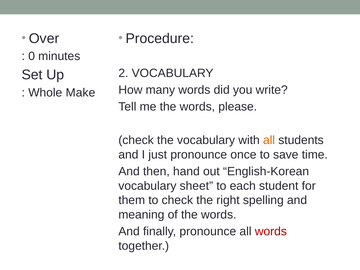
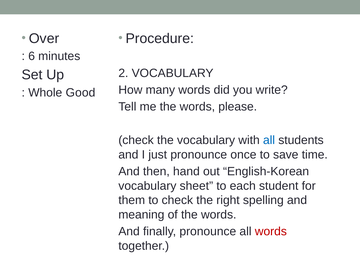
0: 0 -> 6 (32, 56)
Make: Make -> Good (81, 93)
all colour: orange -> blue (269, 140)
